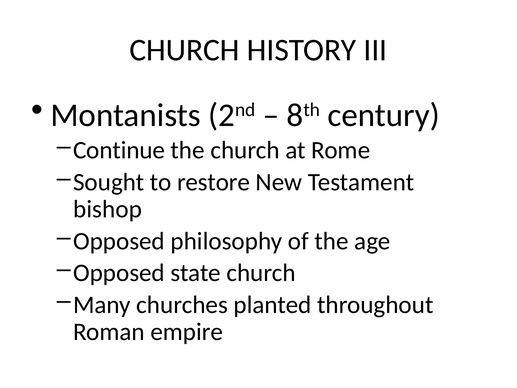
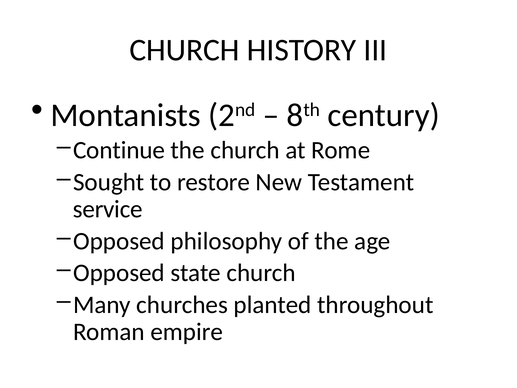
bishop: bishop -> service (108, 209)
